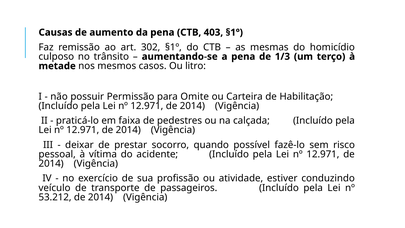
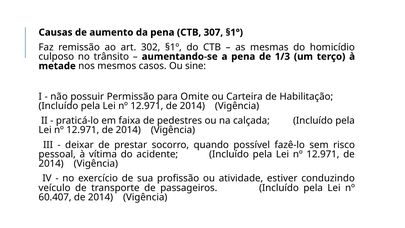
403: 403 -> 307 (213, 32)
litro: litro -> sine (196, 66)
53.212: 53.212 -> 60.407 (55, 197)
